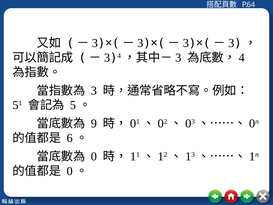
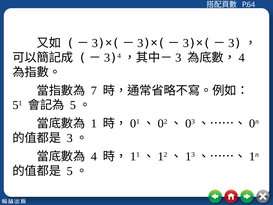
3: 3 -> 7 (94, 90)
9: 9 -> 1 (94, 123)
6: 6 -> 3 (70, 138)
0: 0 -> 4 (94, 156)
0: 0 -> 5 (70, 171)
